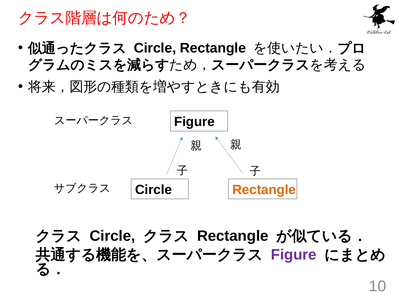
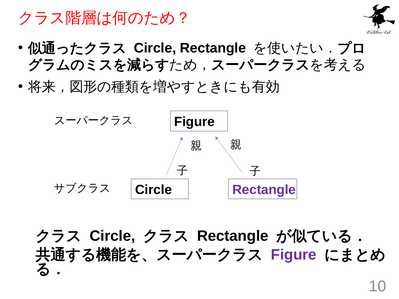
Rectangle colour: orange -> purple (264, 190)
